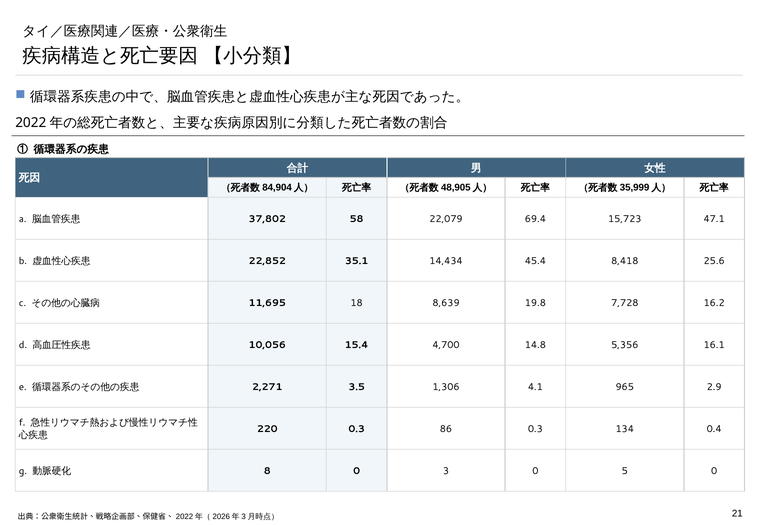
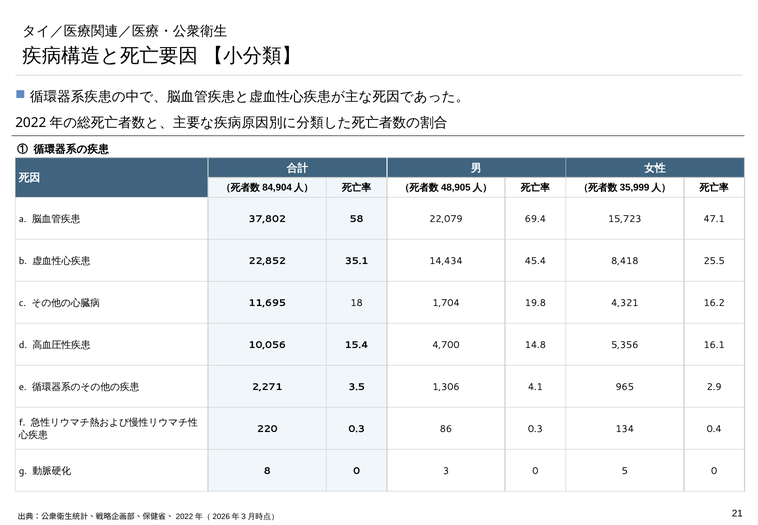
25.6: 25.6 -> 25.5 (714, 261)
8,639: 8,639 -> 1,704 (446, 303)
7,728: 7,728 -> 4,321 (625, 303)
